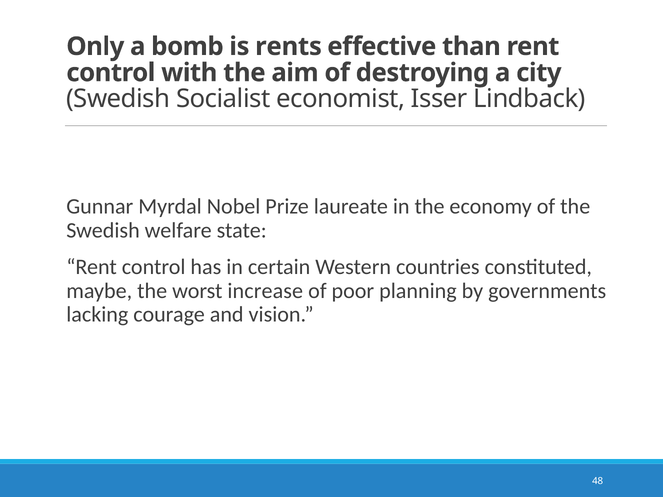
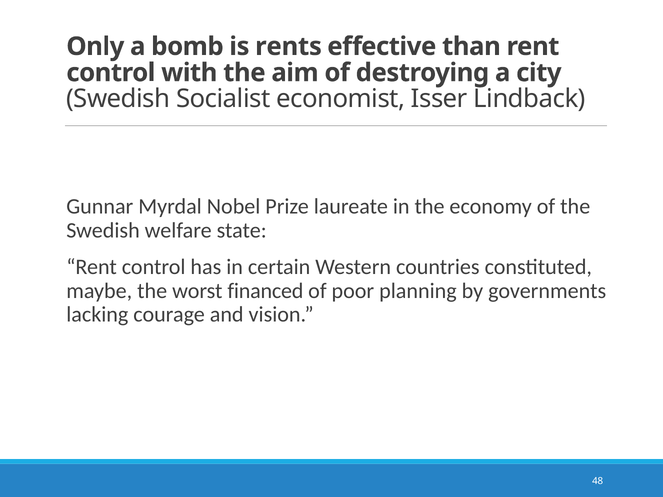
increase: increase -> financed (265, 291)
